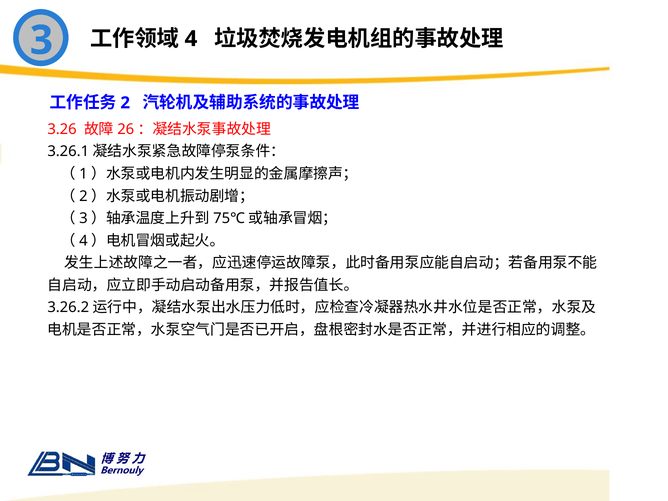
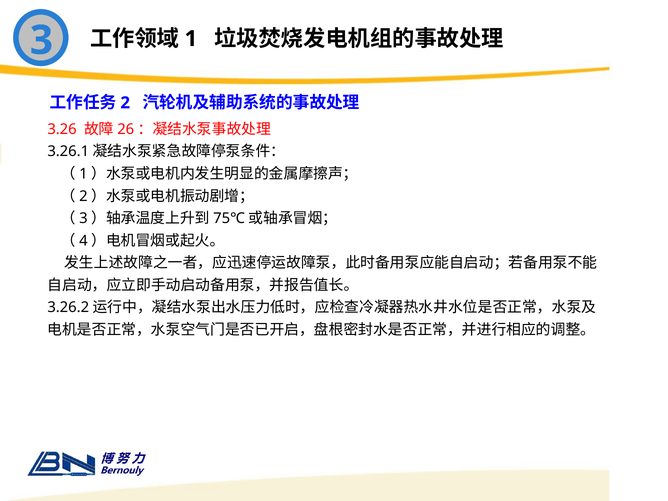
4: 4 -> 1 (191, 39)
